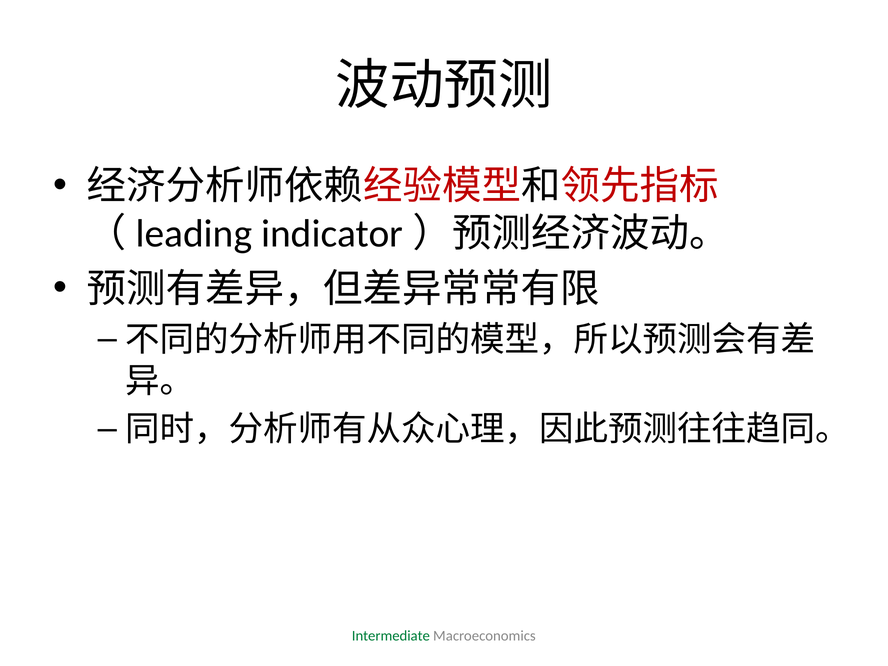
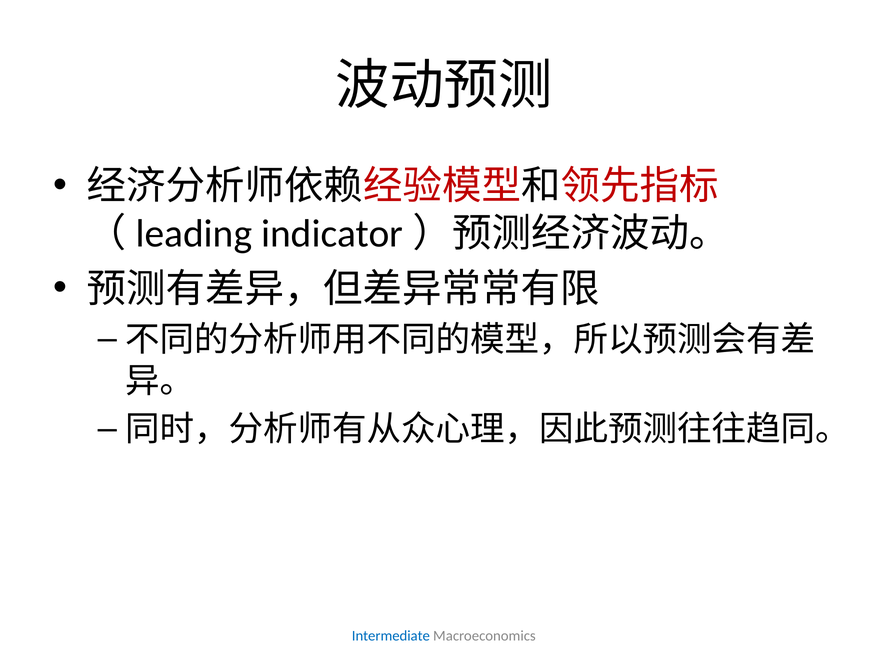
Intermediate colour: green -> blue (391, 636)
